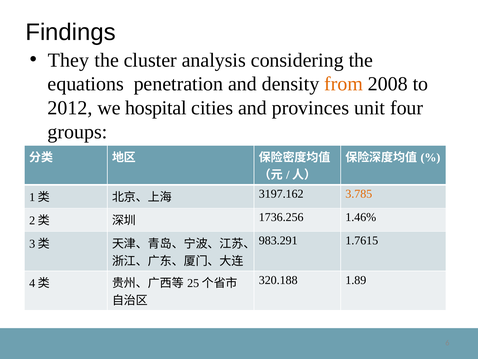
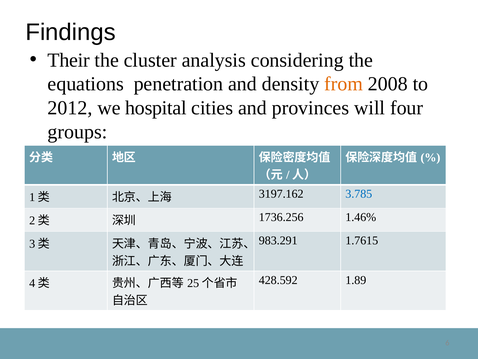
They: They -> Their (69, 60)
unit: unit -> will (370, 108)
3.785 colour: orange -> blue (359, 194)
320.188: 320.188 -> 428.592 (278, 280)
